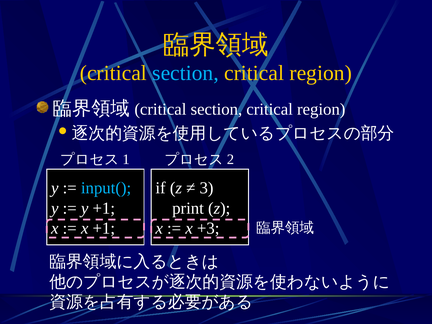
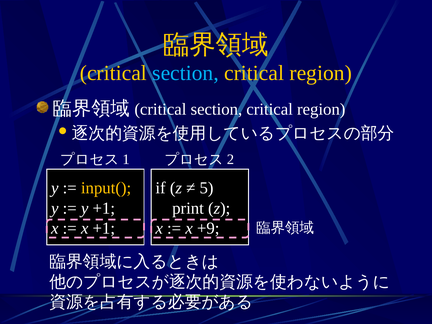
input( colour: light blue -> yellow (106, 188)
3: 3 -> 5 (207, 188)
+3: +3 -> +9 (208, 228)
